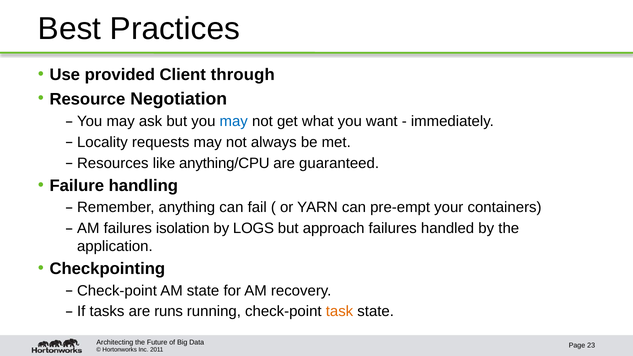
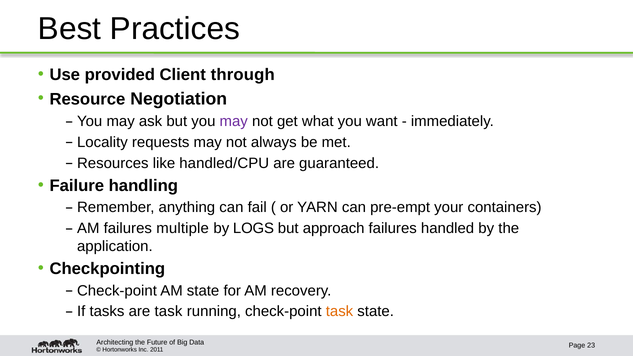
may colour: blue -> purple (234, 121)
anything/CPU: anything/CPU -> handled/CPU (224, 163)
isolation: isolation -> multiple (183, 228)
are runs: runs -> task (168, 312)
